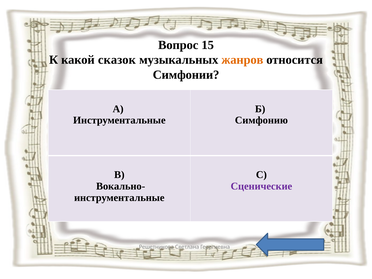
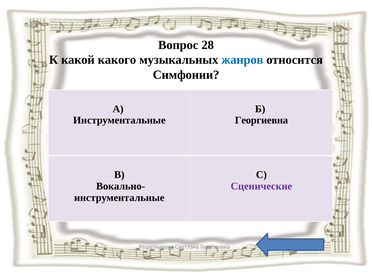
15: 15 -> 28 (208, 45)
сказок: сказок -> какого (117, 60)
жанров colour: orange -> blue (242, 60)
Симфонию: Симфонию -> Георгиевна (261, 120)
